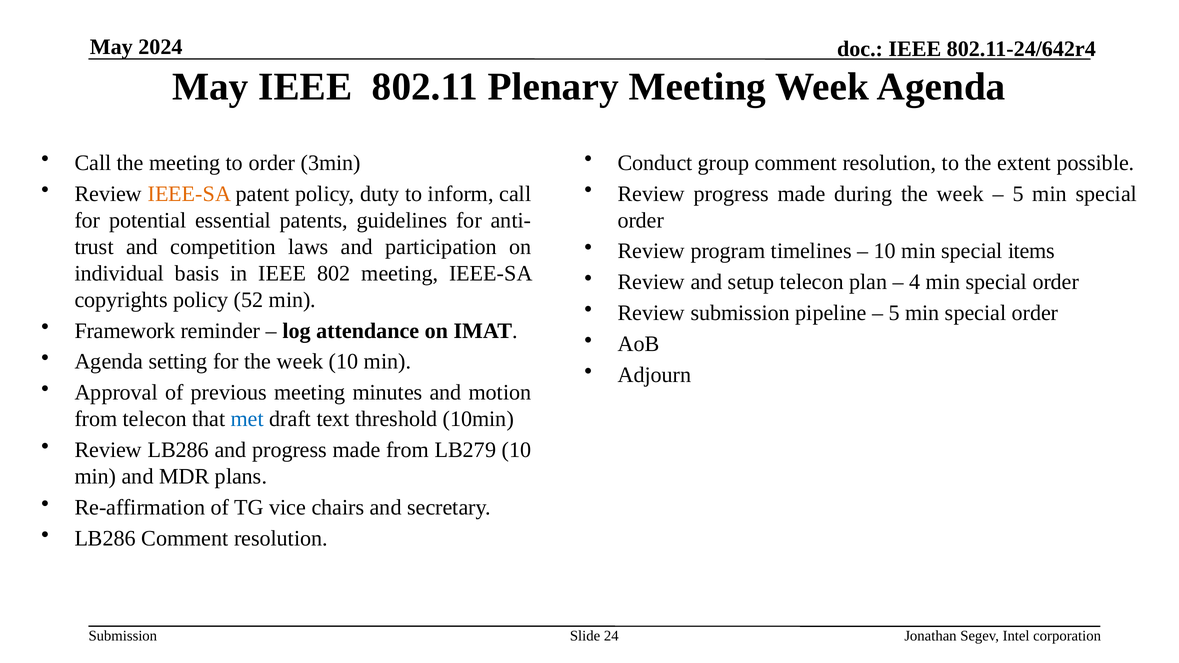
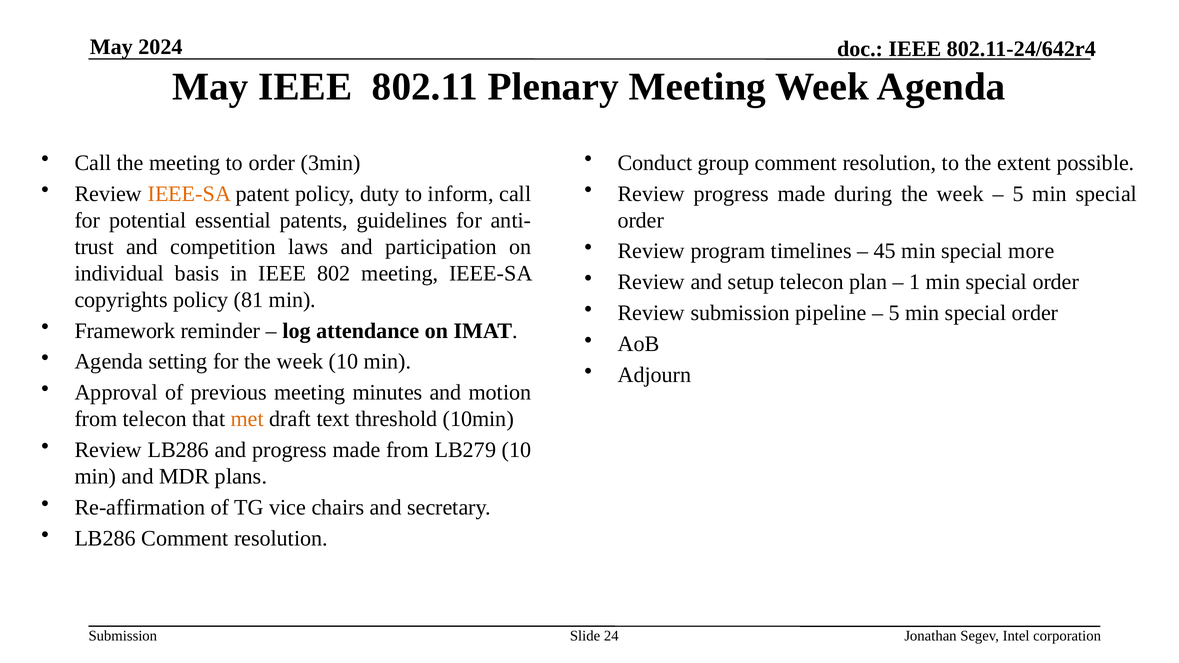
10: 10 -> 45 (885, 251)
items: items -> more (1031, 251)
4: 4 -> 1 (915, 282)
52: 52 -> 81 (249, 300)
met colour: blue -> orange (247, 419)
